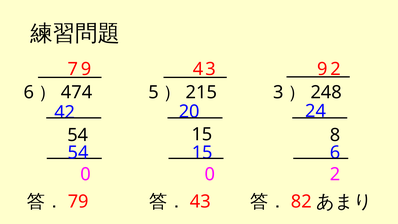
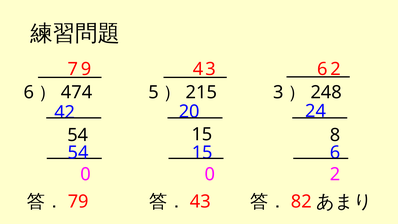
3 9: 9 -> 6 (322, 69)
